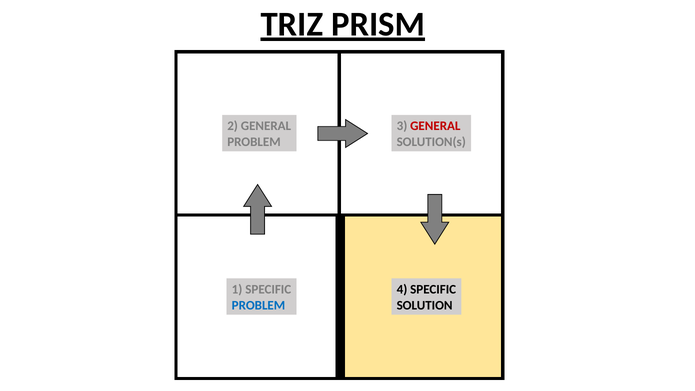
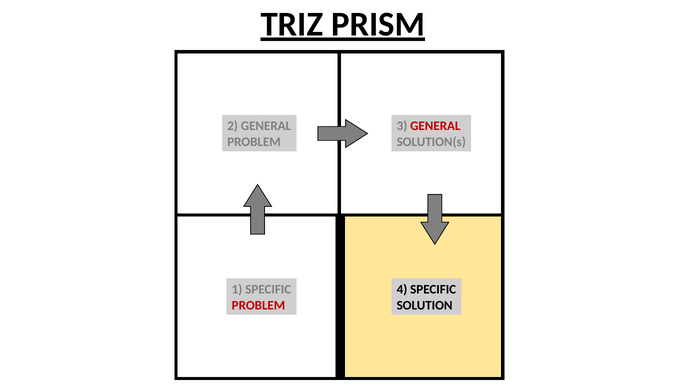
PROBLEM colour: blue -> red (258, 305)
